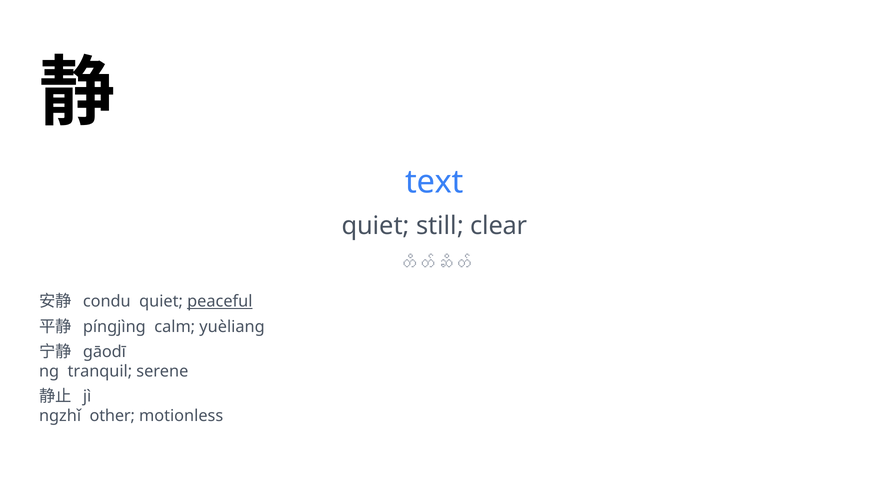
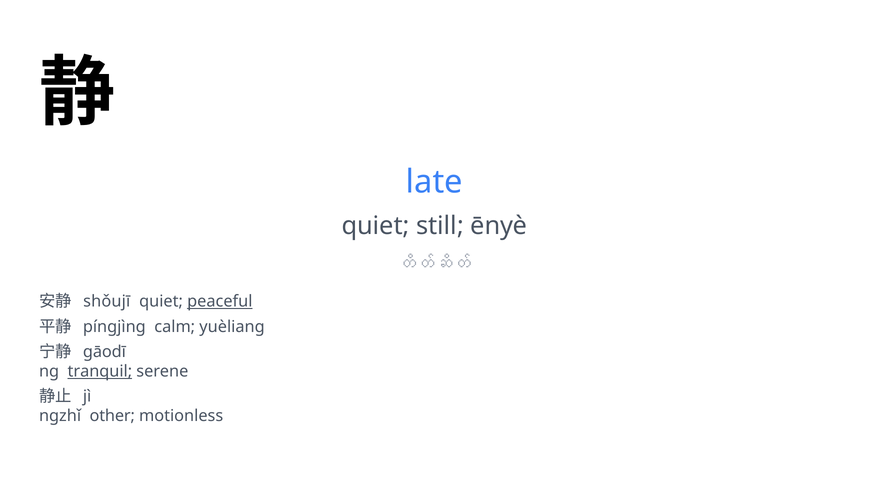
text: text -> late (434, 182)
clear: clear -> ēnyè (499, 226)
condu: condu -> shǒujī (107, 302)
tranquil underline: none -> present (100, 371)
